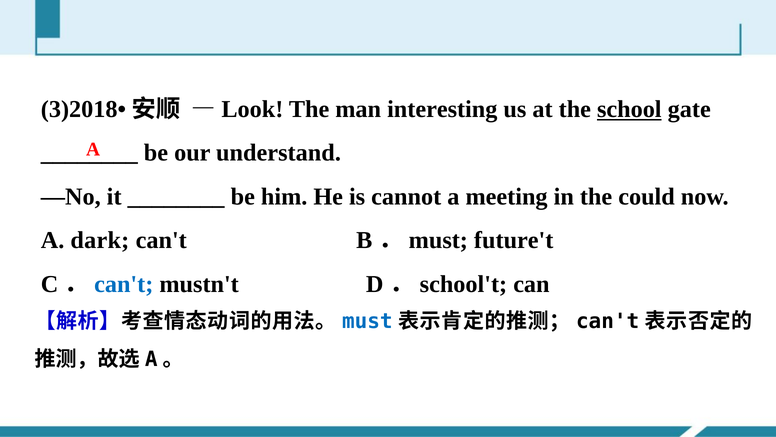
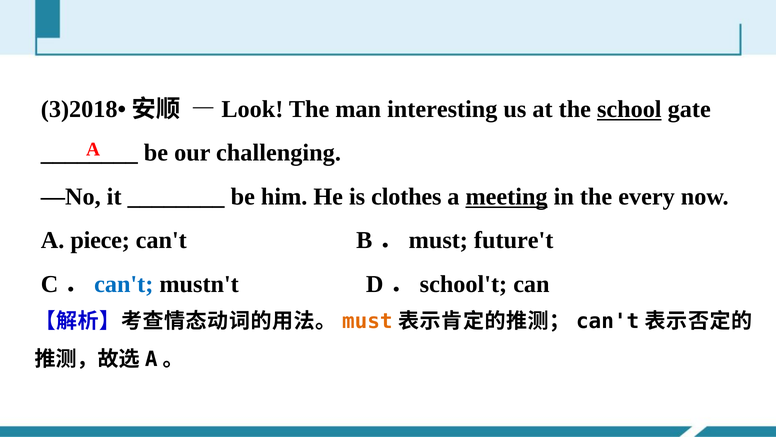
understand: understand -> challenging (278, 153)
cannot: cannot -> clothes (406, 196)
meeting underline: none -> present (507, 196)
could: could -> every (647, 196)
dark: dark -> piece (100, 240)
must colour: blue -> orange (367, 321)
